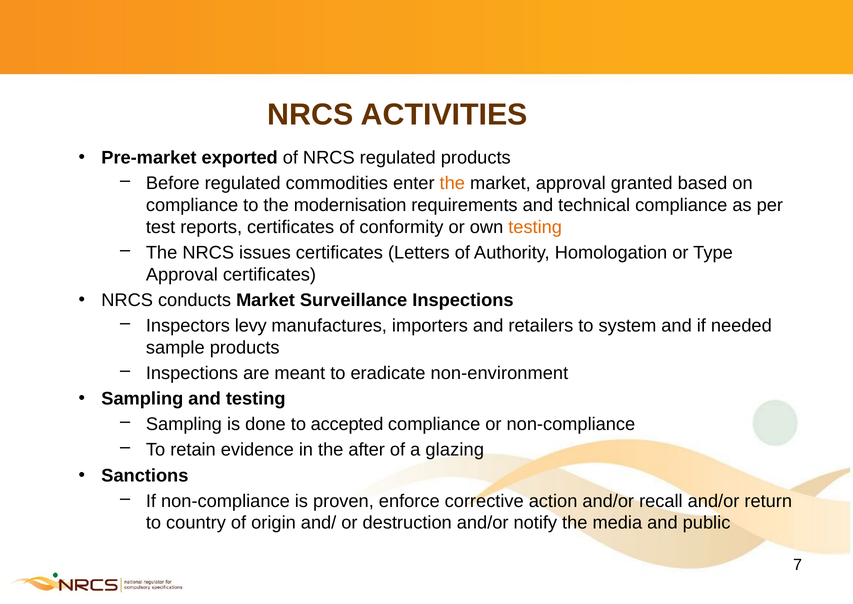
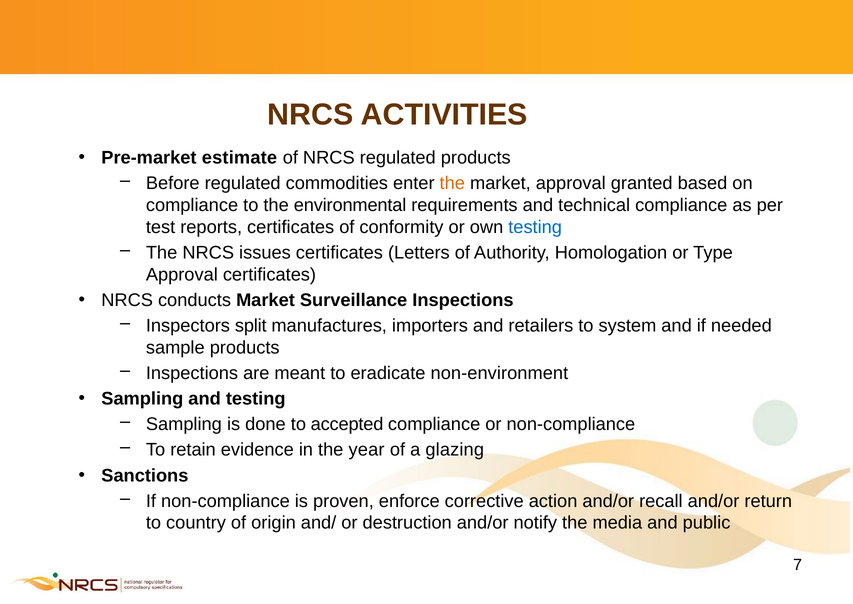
exported: exported -> estimate (239, 158)
modernisation: modernisation -> environmental (350, 205)
testing colour: orange -> blue (535, 227)
levy: levy -> split (251, 326)
after: after -> year (367, 450)
